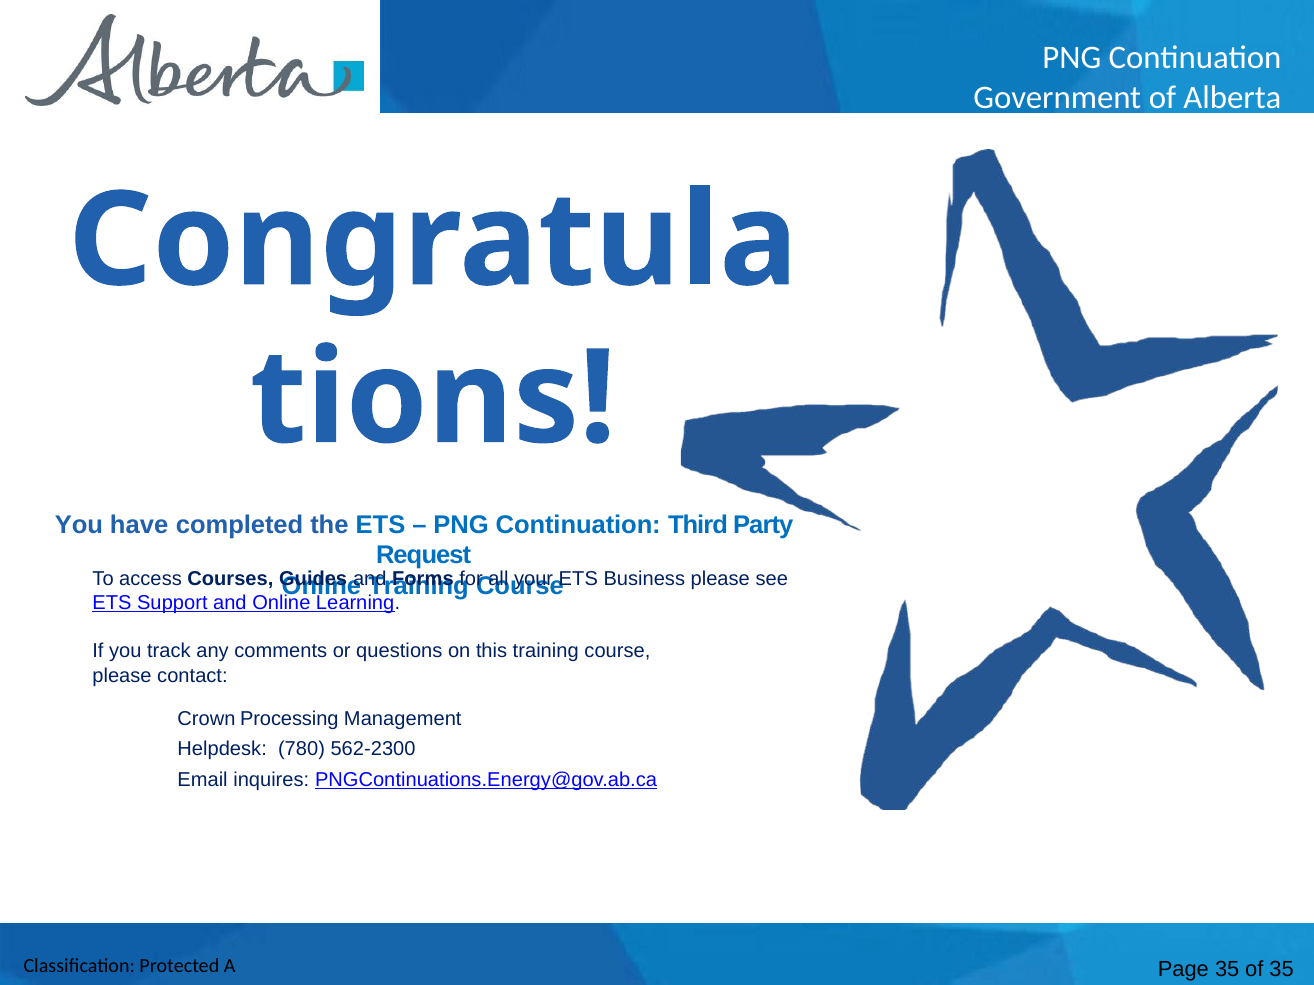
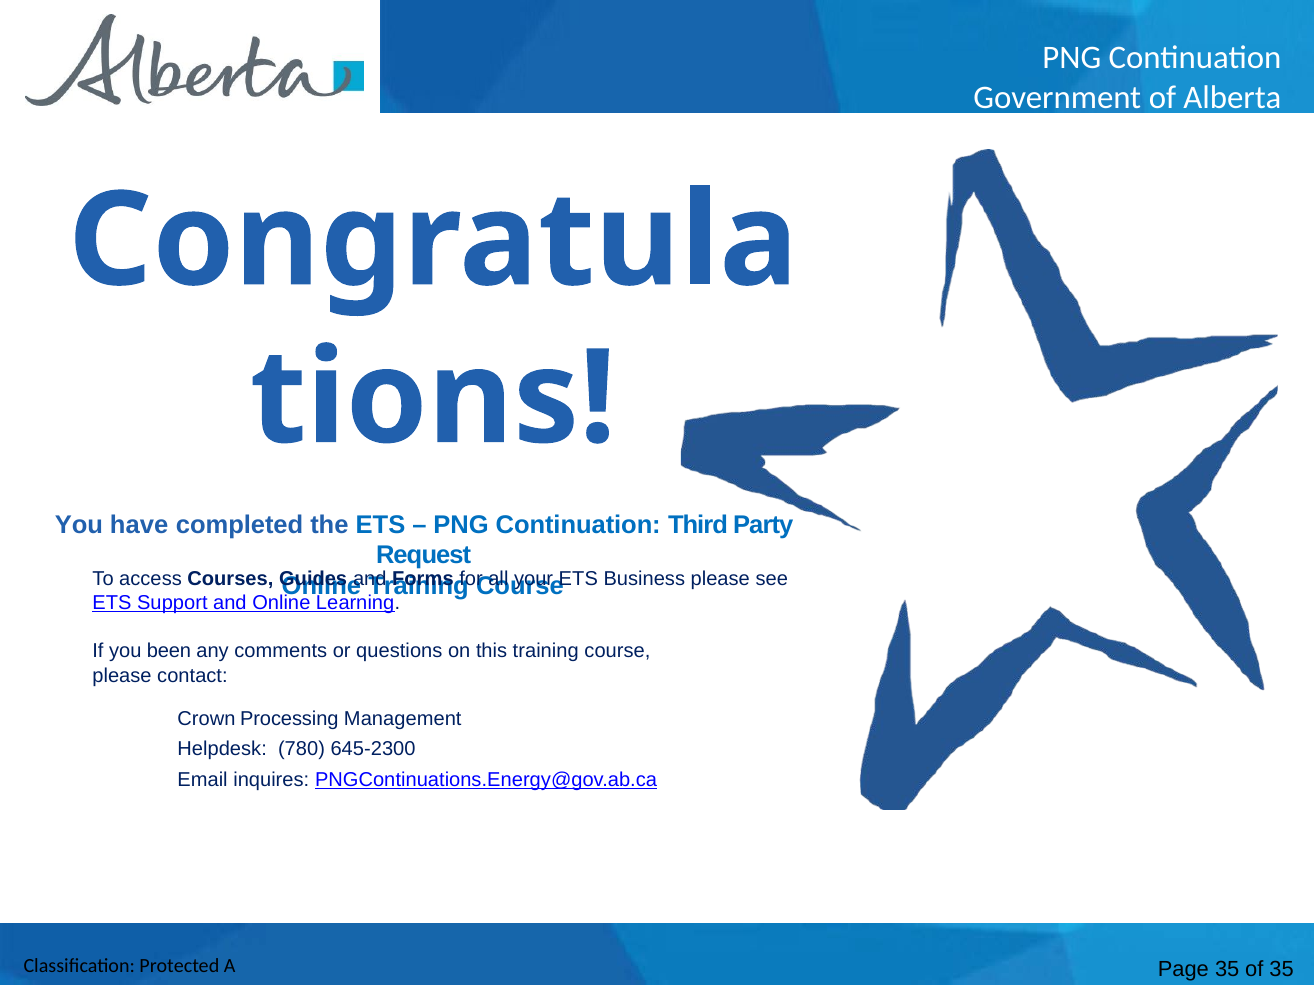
track: track -> been (169, 652)
562-2300: 562-2300 -> 645-2300 (373, 749)
